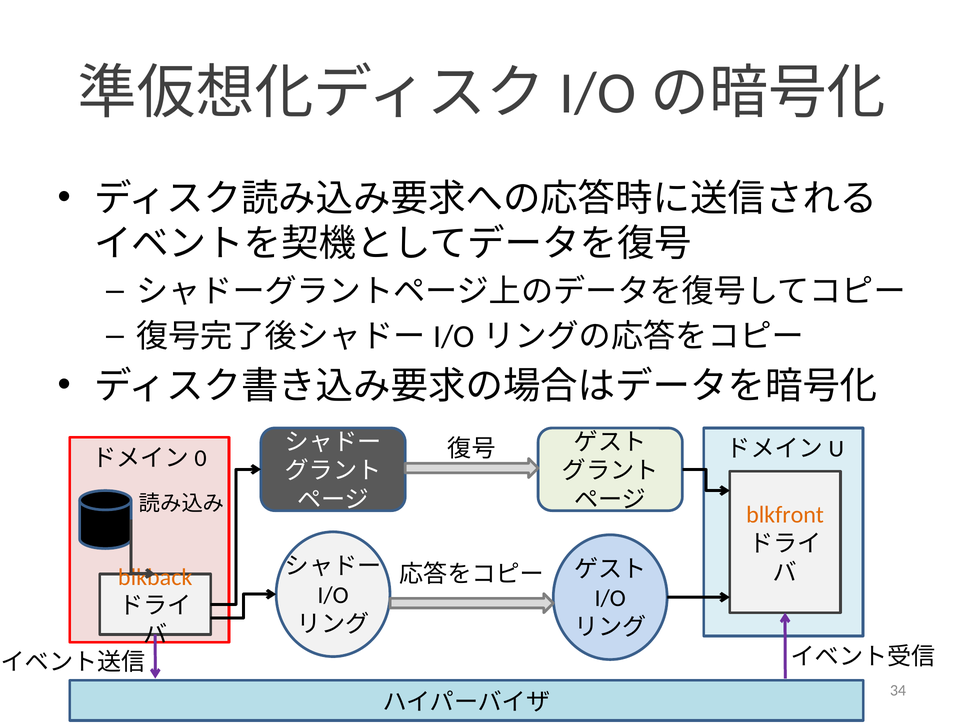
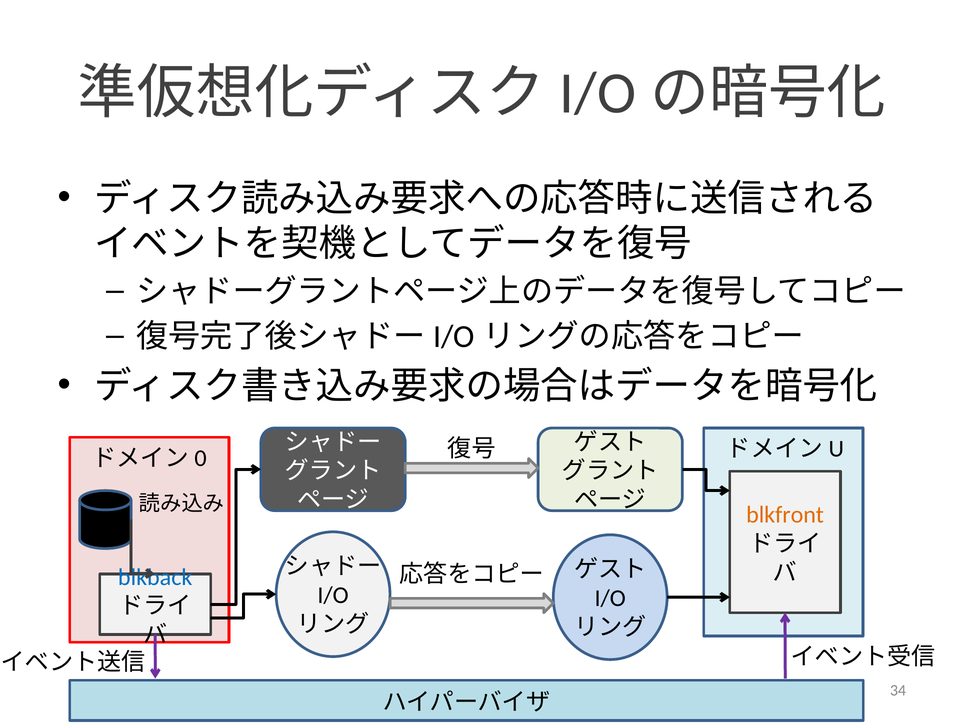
blkback colour: orange -> blue (155, 577)
